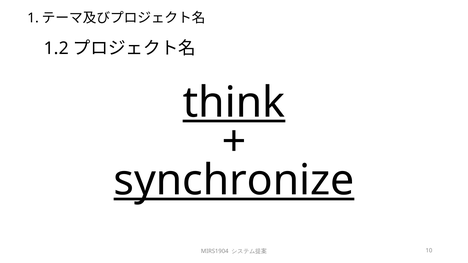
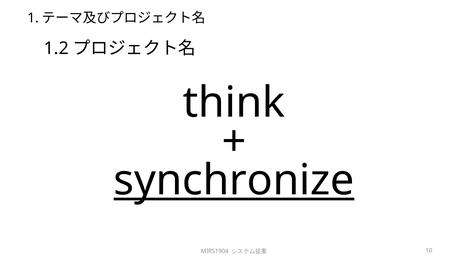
think underline: present -> none (234, 103)
